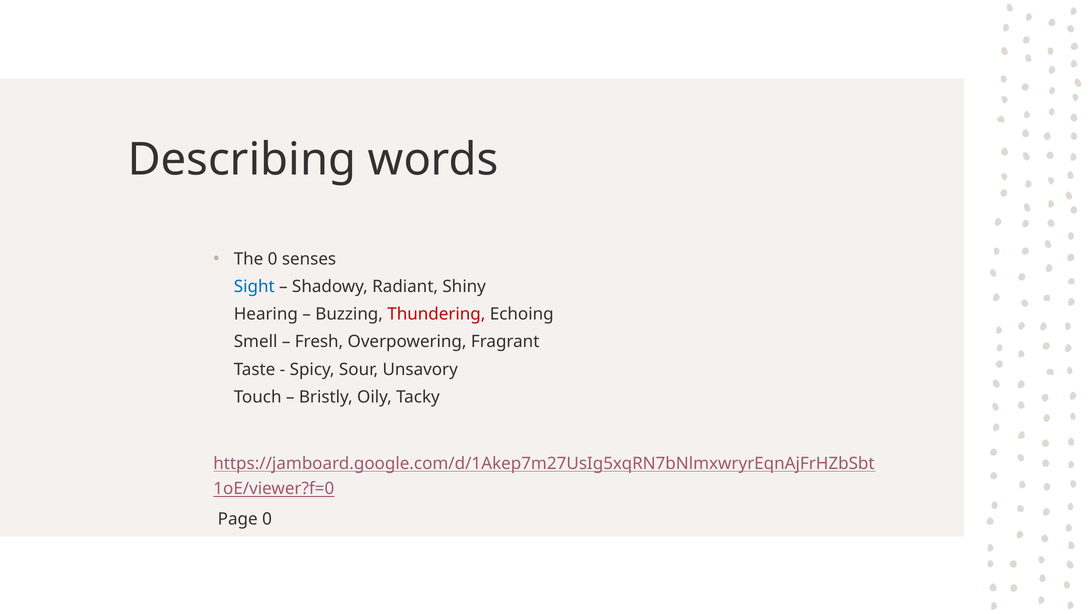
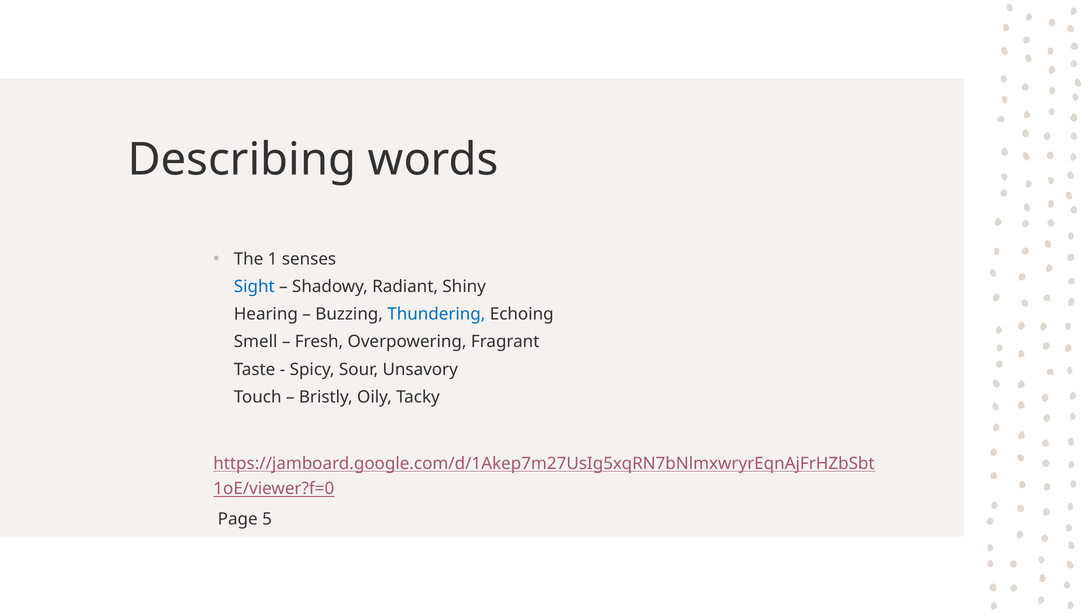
The 0: 0 -> 1 (273, 259)
Thundering colour: red -> blue (436, 314)
Page 0: 0 -> 5 (267, 519)
